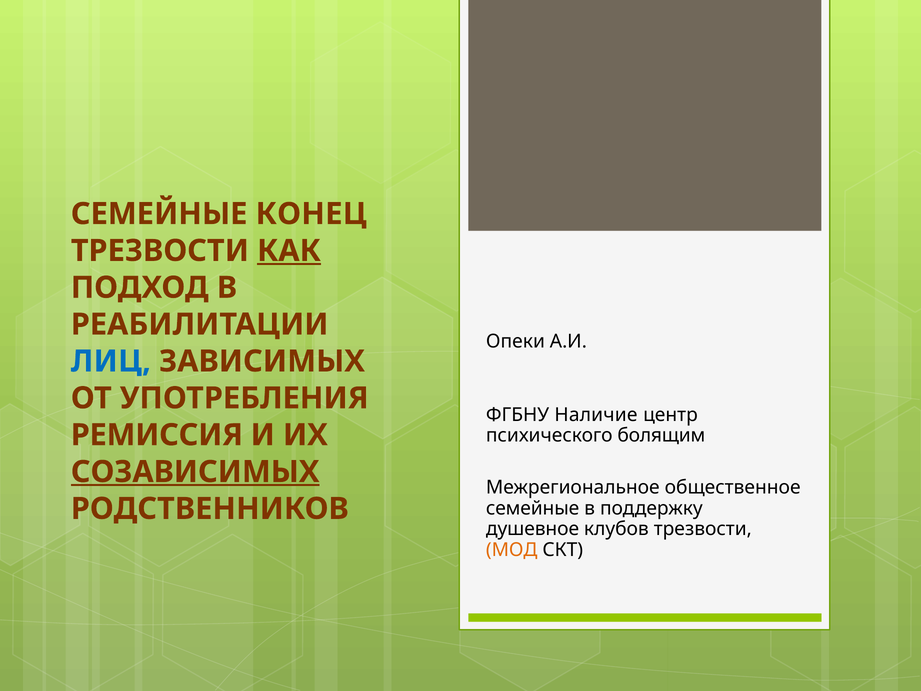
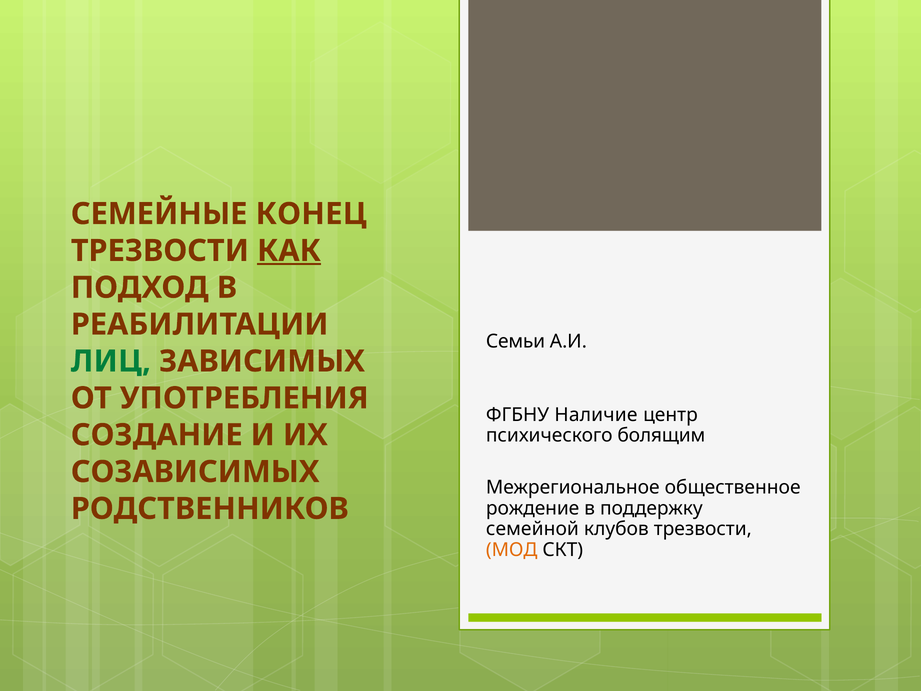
Опеки: Опеки -> Семьи (516, 341)
ЛИЦ colour: blue -> green (111, 361)
РЕМИССИЯ: РЕМИССИЯ -> СОЗДАНИЕ (157, 435)
СОЗАВИСИМЫХ underline: present -> none (195, 472)
семейные: семейные -> рождение (533, 508)
душевное: душевное -> семейной (532, 529)
